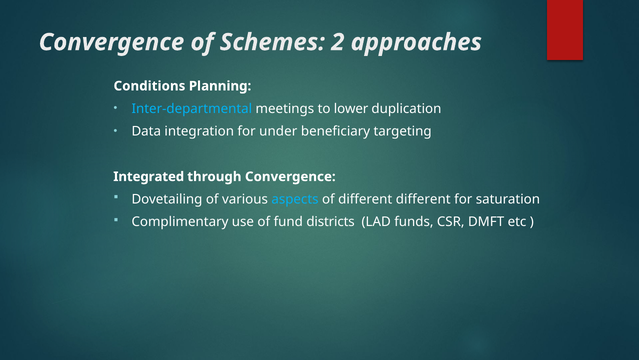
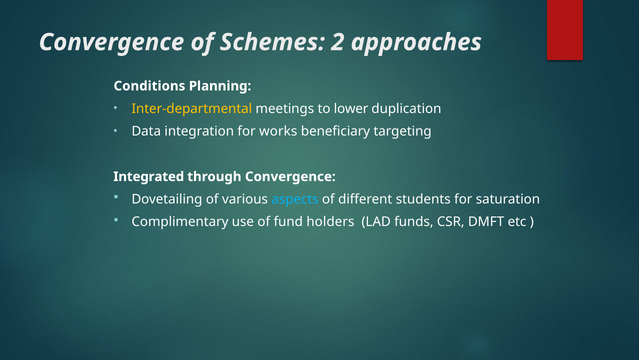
Inter-departmental colour: light blue -> yellow (192, 109)
under: under -> works (278, 131)
different different: different -> students (423, 199)
districts: districts -> holders (330, 222)
